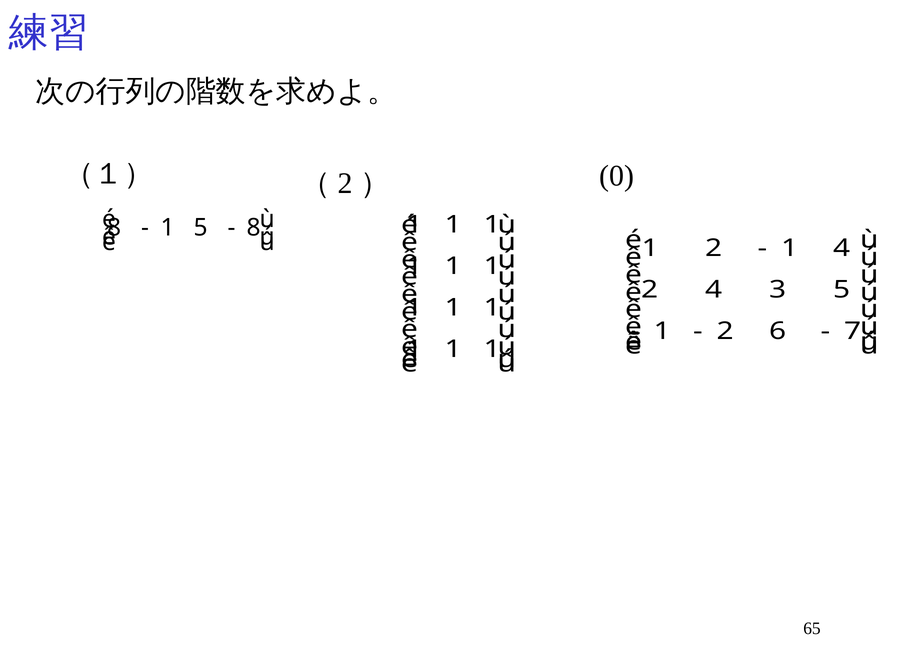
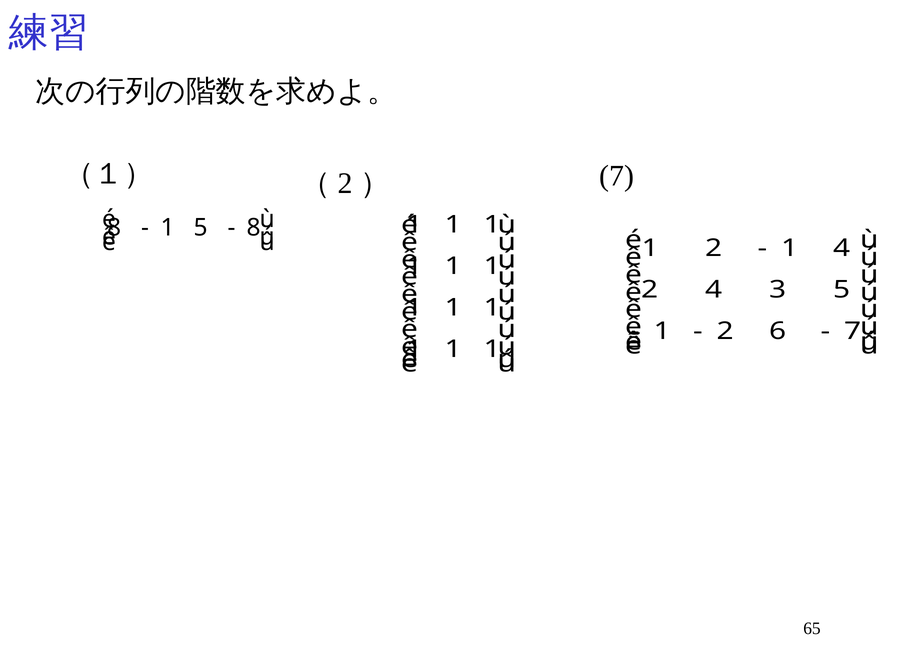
（2） 0: 0 -> 7 (617, 176)
